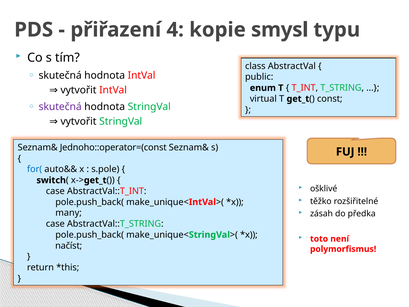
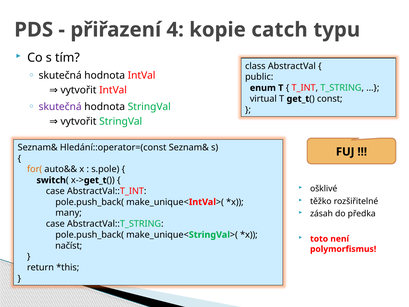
smysl: smysl -> catch (279, 30)
Jednoho::operator=(const: Jednoho::operator=(const -> Hledání::operator=(const (113, 147)
for( colour: blue -> orange (35, 169)
